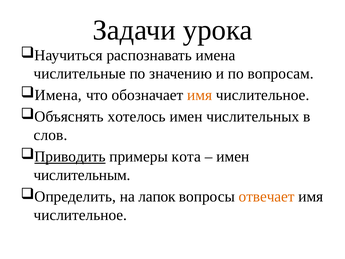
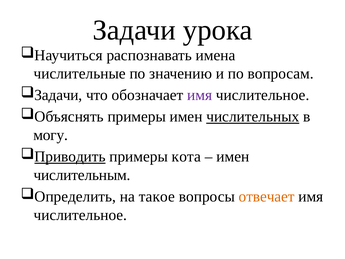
Имена: Имена -> Задачи (58, 95)
имя colour: orange -> purple (200, 95)
Объяснять хотелось: хотелось -> примеры (137, 117)
числительных underline: none -> present (253, 117)
слов: слов -> могу (51, 135)
лапок: лапок -> такое (157, 196)
